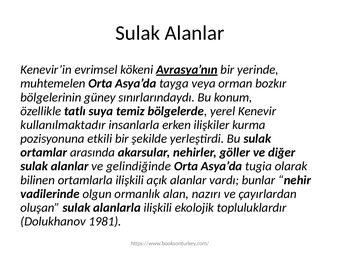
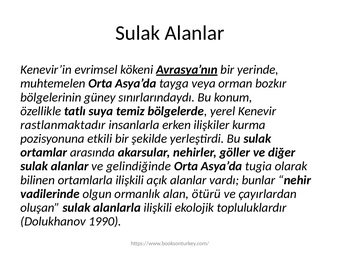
kullanılmaktadır: kullanılmaktadır -> rastlanmaktadır (63, 125)
nazırı: nazırı -> ötürü (206, 194)
1981: 1981 -> 1990 (105, 221)
